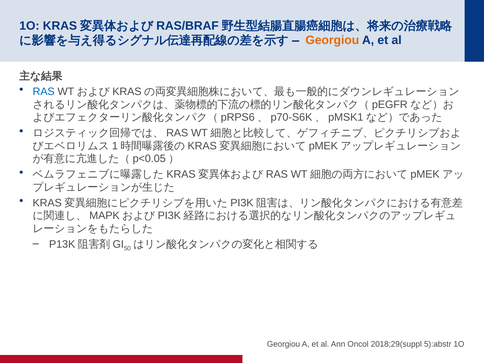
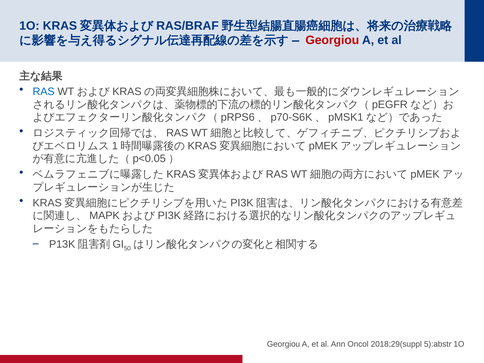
Georgiou colour: orange -> red (332, 40)
